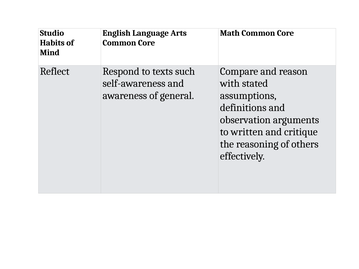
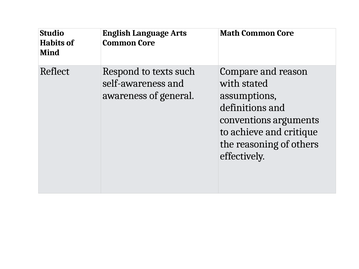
observation: observation -> conventions (245, 120)
written: written -> achieve (247, 132)
